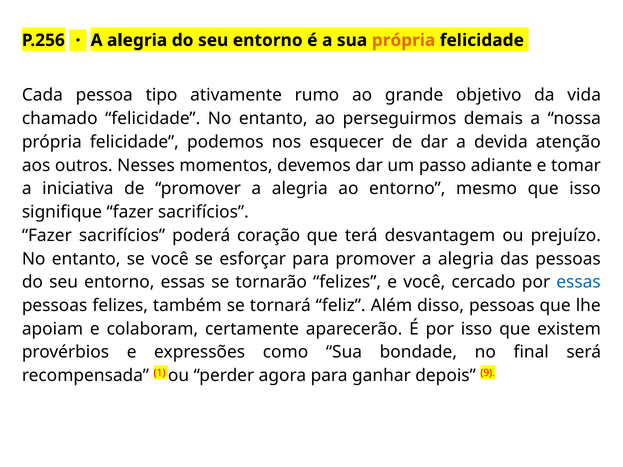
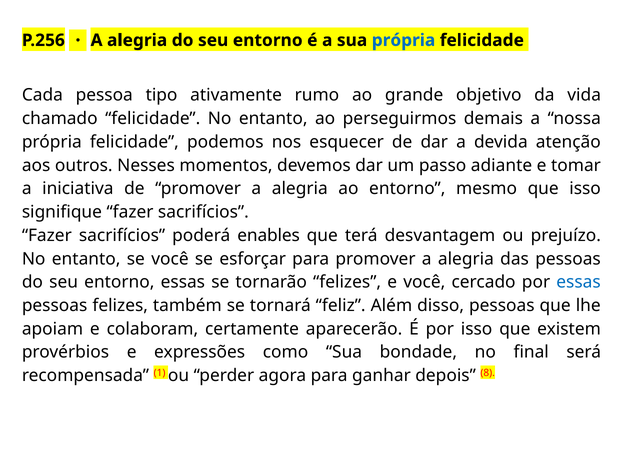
própria colour: orange -> blue (404, 40)
coração: coração -> enables (269, 236)
9: 9 -> 8 (488, 373)
